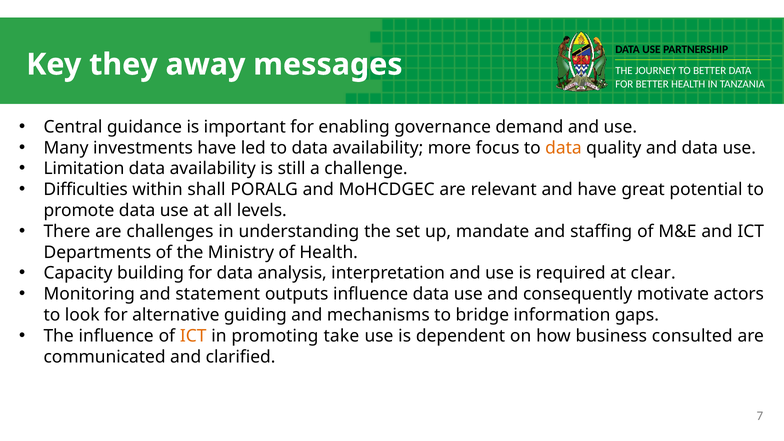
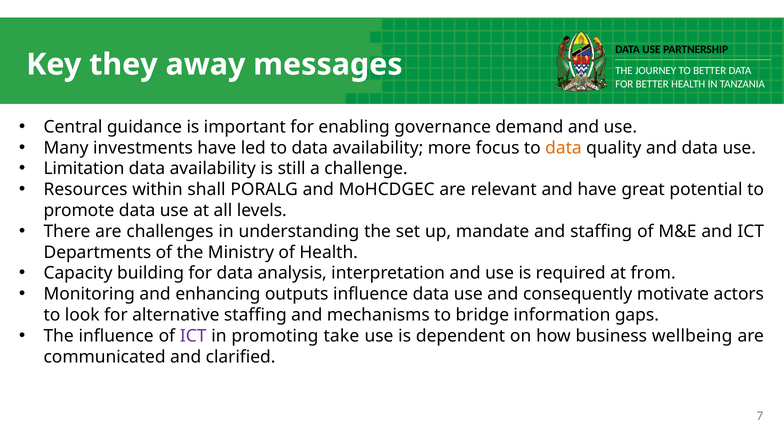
Difficulties: Difficulties -> Resources (86, 190)
clear: clear -> from (653, 273)
statement: statement -> enhancing (218, 294)
alternative guiding: guiding -> staffing (255, 315)
ICT colour: orange -> purple (193, 336)
consulted: consulted -> wellbeing (692, 336)
